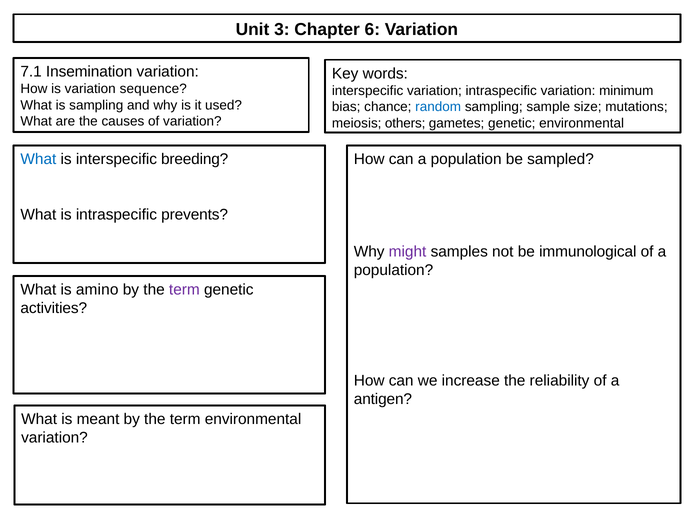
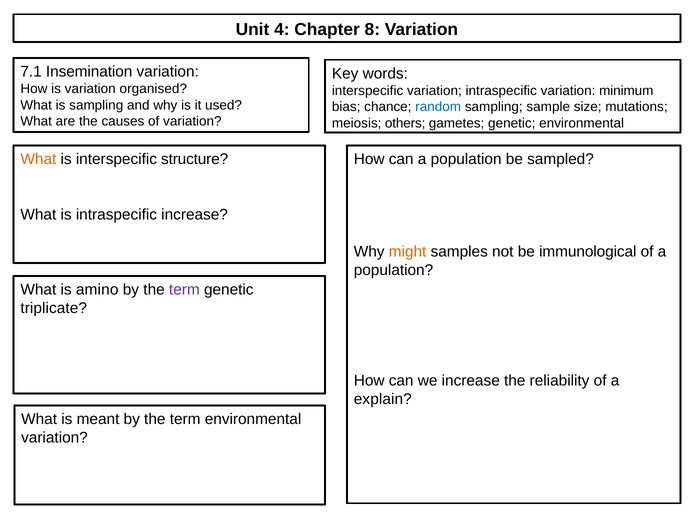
3: 3 -> 4 (282, 29)
6: 6 -> 8 (372, 29)
sequence: sequence -> organised (153, 89)
What colour: blue -> orange (38, 159)
breeding: breeding -> structure (195, 159)
intraspecific prevents: prevents -> increase (195, 215)
might colour: purple -> orange (408, 252)
activities: activities -> triplicate (54, 308)
antigen: antigen -> explain (383, 400)
